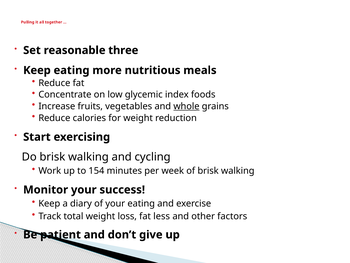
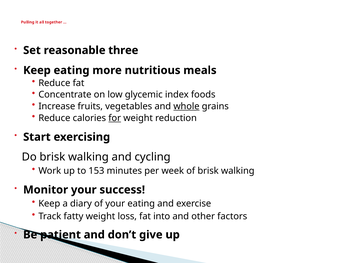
for underline: none -> present (115, 118)
154: 154 -> 153 (96, 170)
total: total -> fatty (73, 216)
less: less -> into (162, 216)
